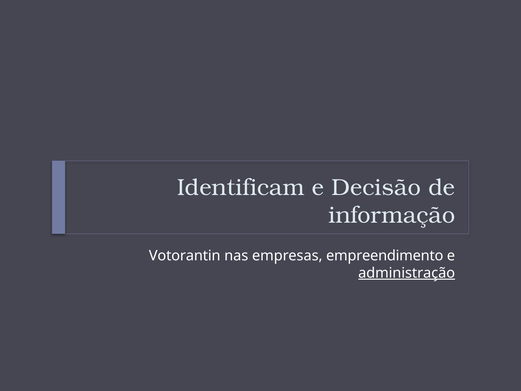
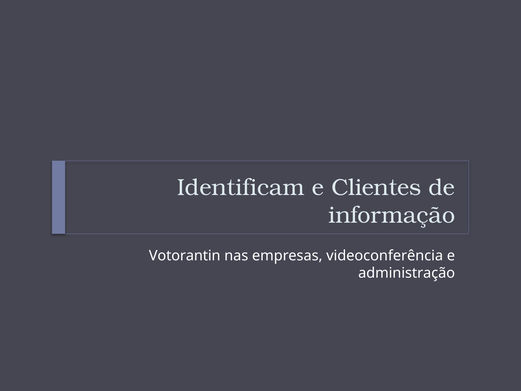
Decisão: Decisão -> Clientes (376, 187)
empreendimento: empreendimento -> videoconferência (385, 255)
administração underline: present -> none (407, 273)
